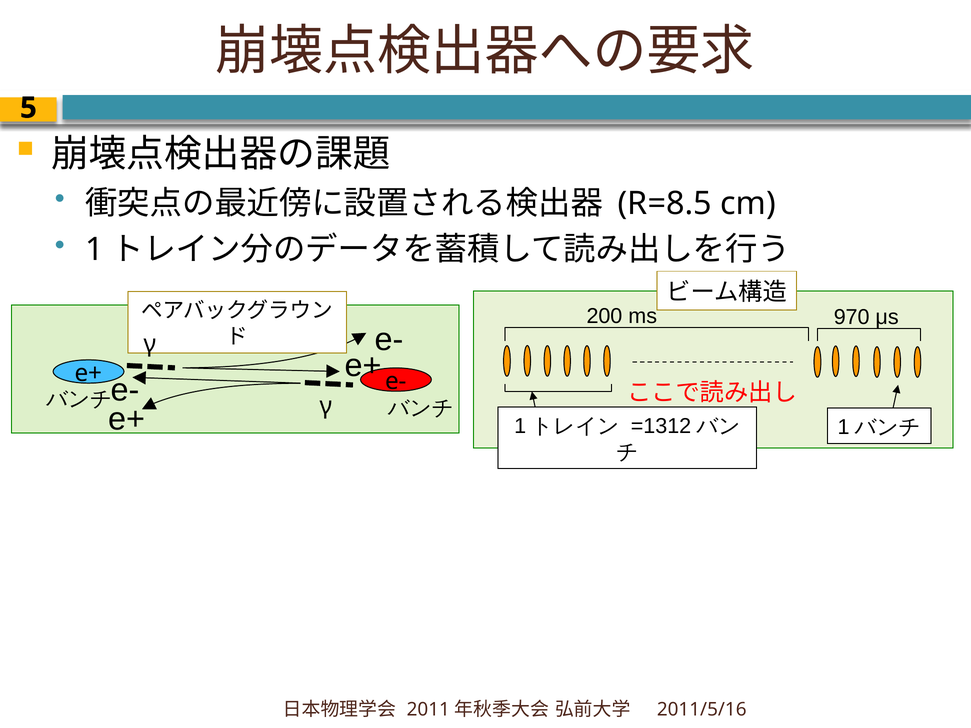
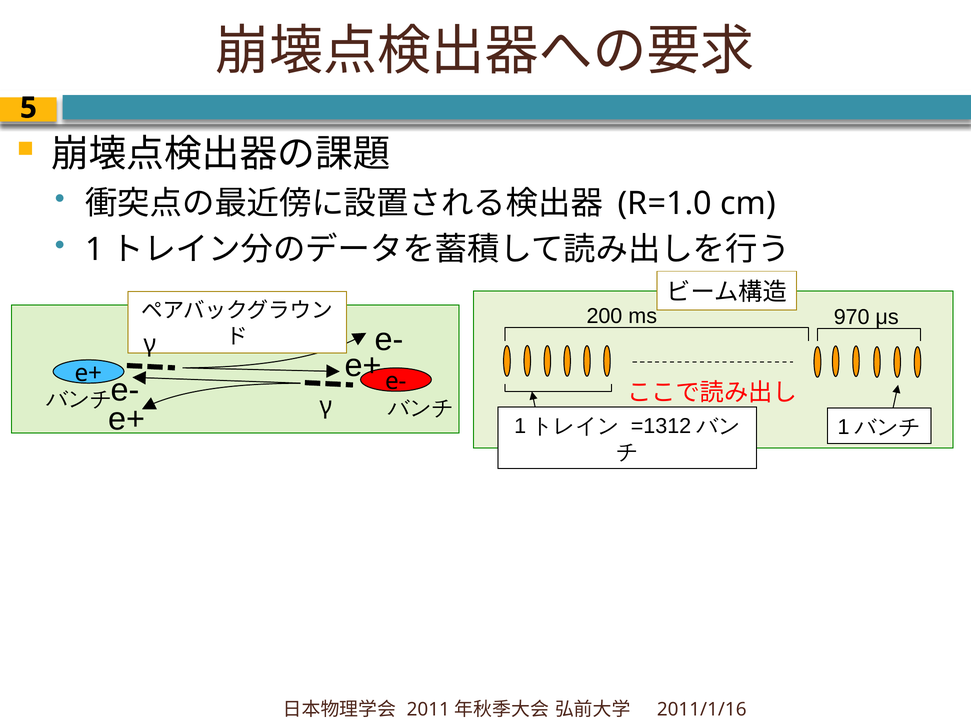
R=8.5: R=8.5 -> R=1.0 (665, 203)
2011/5/16: 2011/5/16 -> 2011/1/16 (702, 710)
